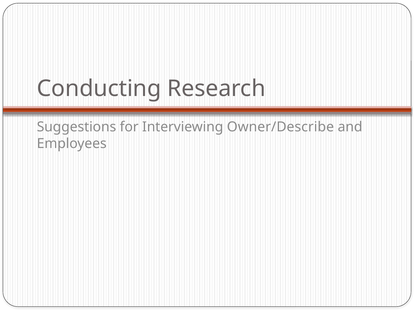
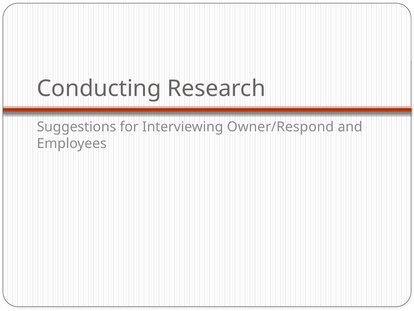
Owner/Describe: Owner/Describe -> Owner/Respond (280, 127)
